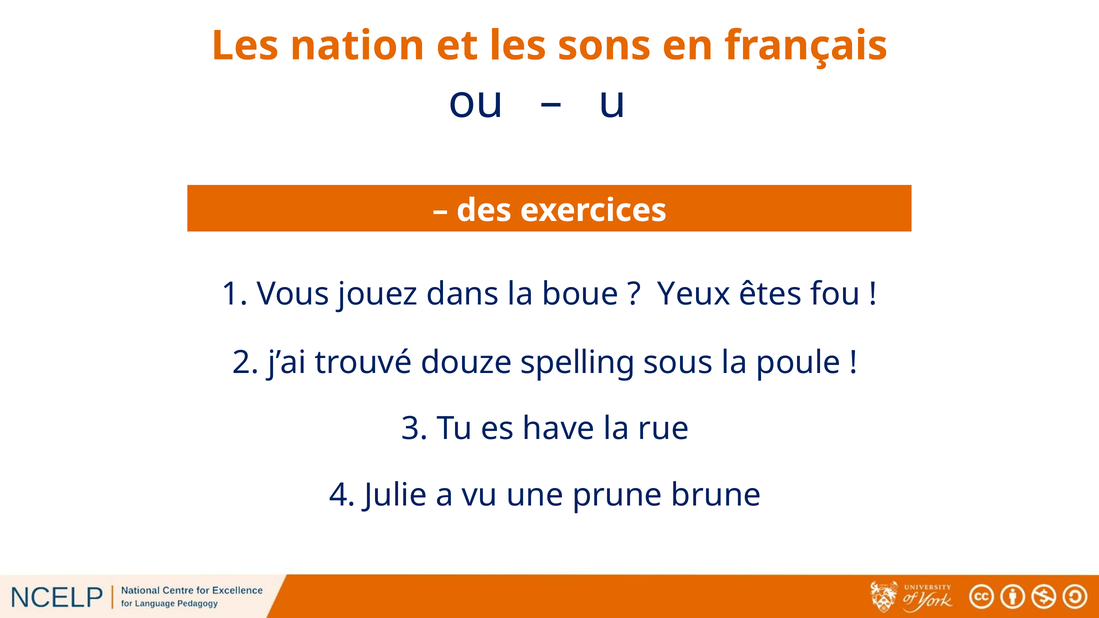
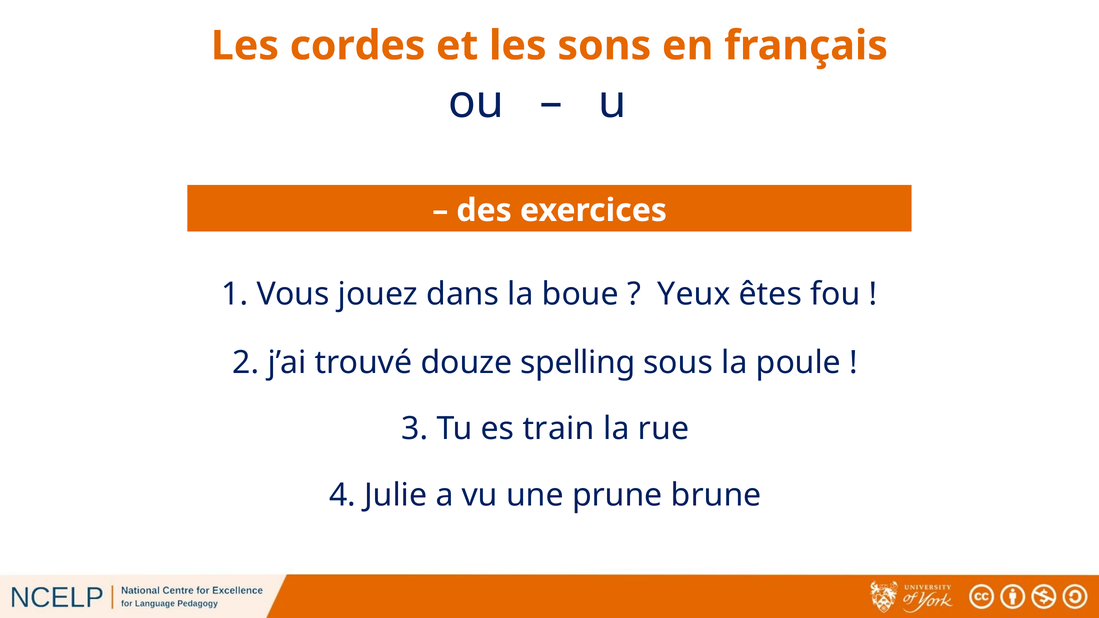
nation: nation -> cordes (358, 46)
have: have -> train (559, 429)
